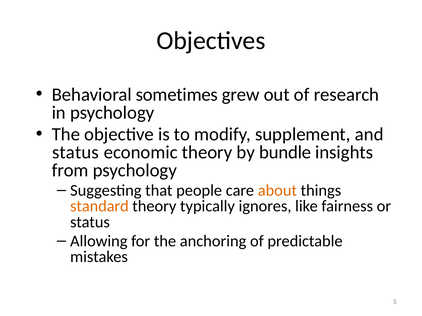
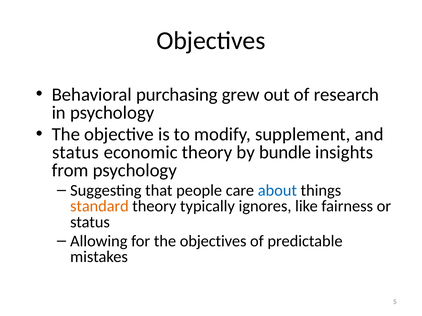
sometimes: sometimes -> purchasing (177, 95)
about colour: orange -> blue (277, 191)
the anchoring: anchoring -> objectives (213, 241)
